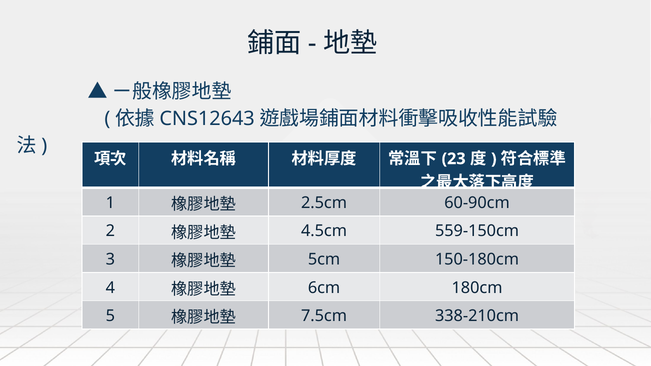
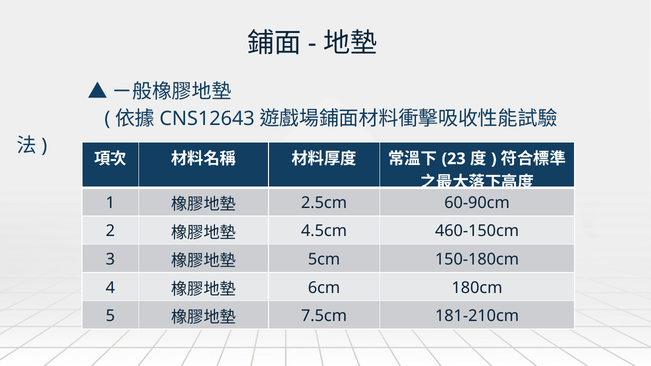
559-150cm: 559-150cm -> 460-150cm (477, 231)
338-210cm: 338-210cm -> 181-210cm (477, 316)
